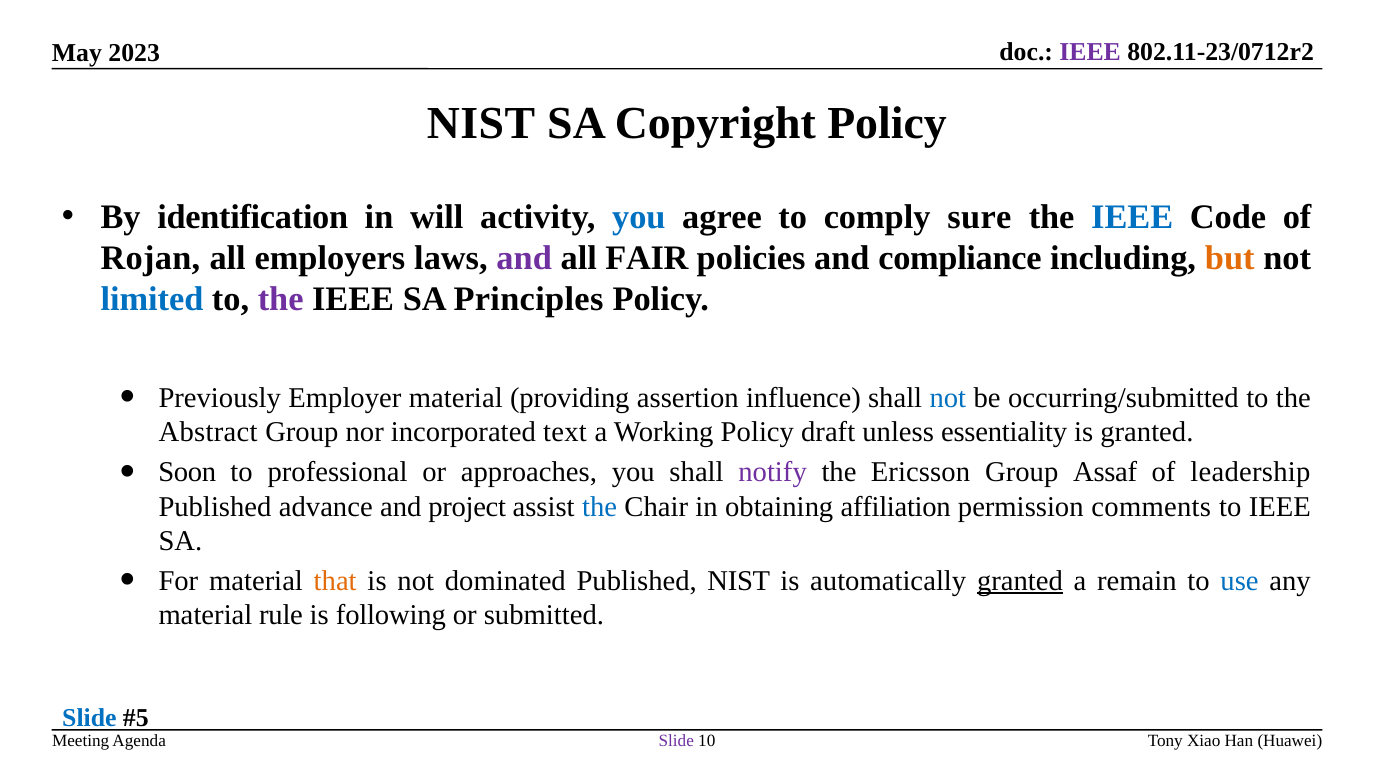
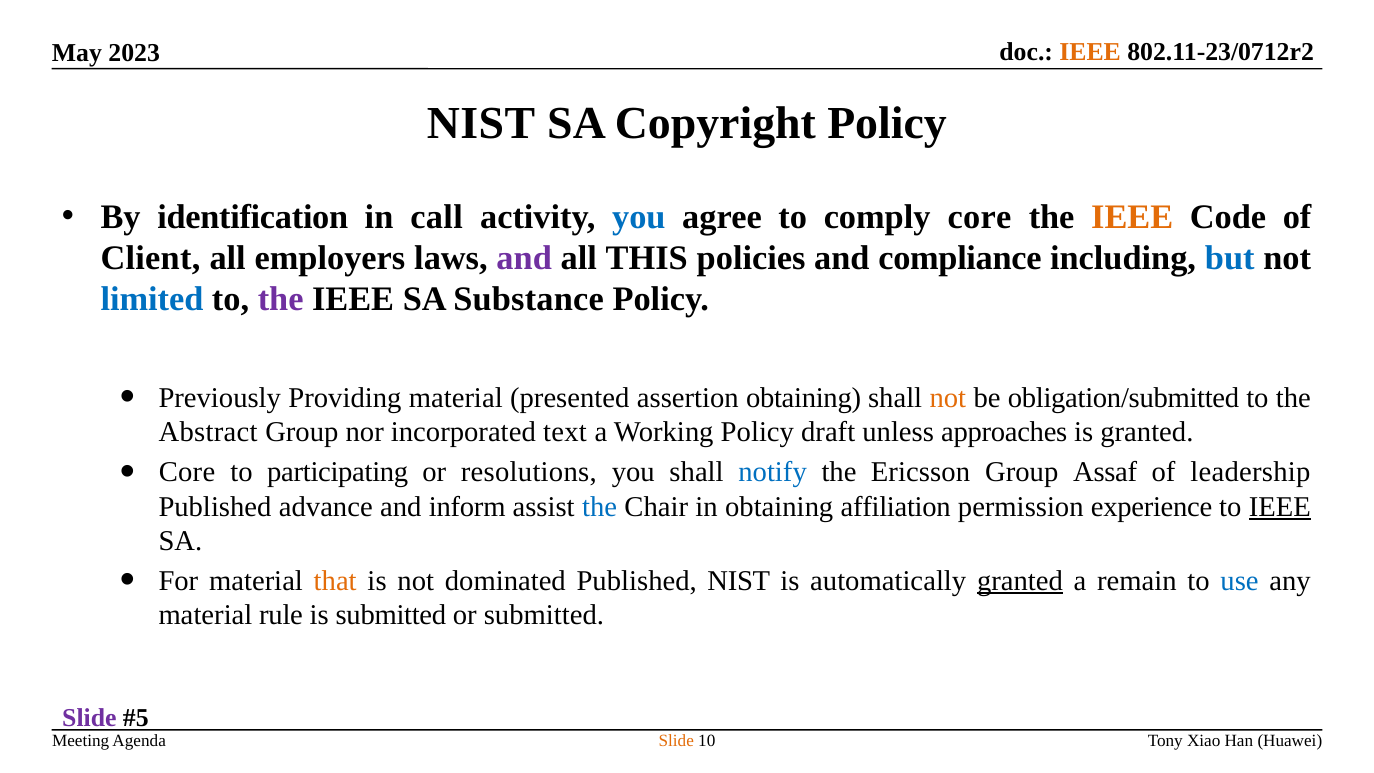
IEEE colour: purple -> orange (1090, 52)
will: will -> call (437, 217)
comply sure: sure -> core (979, 217)
IEEE colour: blue -> orange (1132, 217)
Rojan: Rojan -> Client (150, 258)
FAIR: FAIR -> THIS (647, 258)
but colour: orange -> blue (1230, 258)
Principles: Principles -> Substance (529, 300)
Employer: Employer -> Providing (345, 398)
providing: providing -> presented (570, 398)
assertion influence: influence -> obtaining (804, 398)
not colour: blue -> orange (948, 398)
occurring/submitted: occurring/submitted -> obligation/submitted (1124, 398)
essentiality: essentiality -> approaches (1004, 432)
Soon: Soon -> Core (187, 472)
professional: professional -> participating (338, 472)
approaches: approaches -> resolutions (529, 472)
notify colour: purple -> blue (773, 472)
project: project -> inform (467, 506)
comments: comments -> experience (1152, 506)
IEEE underline: none -> present (1280, 506)
is following: following -> submitted (391, 615)
Slide colour: blue -> purple (89, 718)
Slide colour: purple -> orange (676, 741)
